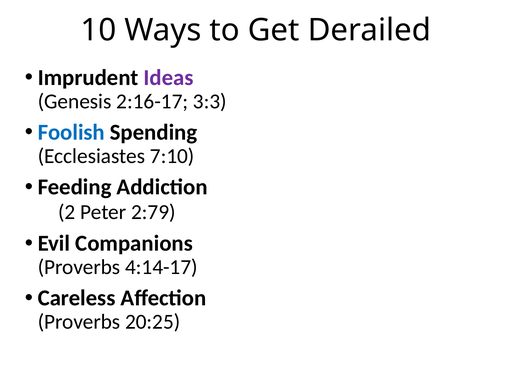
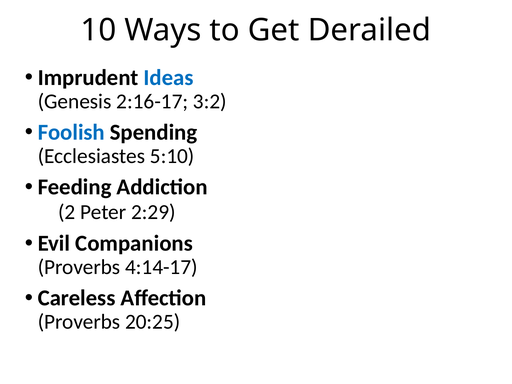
Ideas colour: purple -> blue (168, 78)
3:3: 3:3 -> 3:2 (210, 101)
7:10: 7:10 -> 5:10 (172, 156)
2:79: 2:79 -> 2:29 (153, 212)
